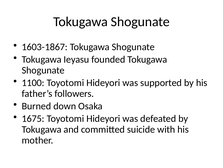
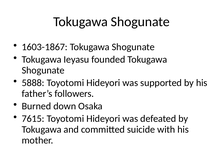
1100: 1100 -> 5888 (33, 82)
1675: 1675 -> 7615 (33, 118)
